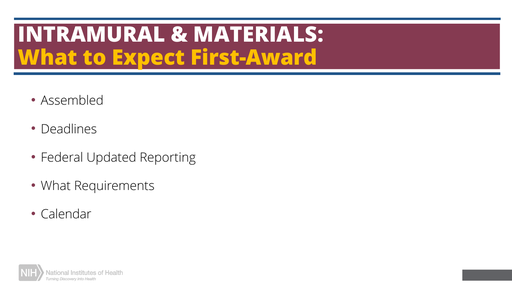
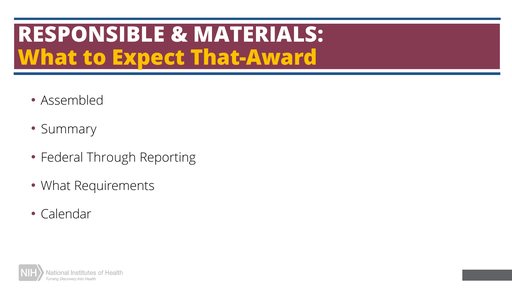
INTRAMURAL: INTRAMURAL -> RESPONSIBLE (91, 35)
First-Award: First-Award -> That-Award (254, 58)
Deadlines: Deadlines -> Summary (69, 129)
Updated: Updated -> Through (111, 158)
